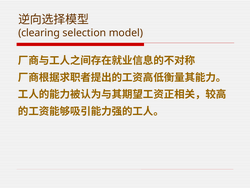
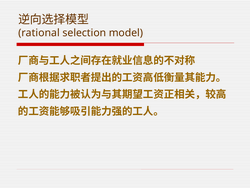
clearing: clearing -> rational (39, 33)
